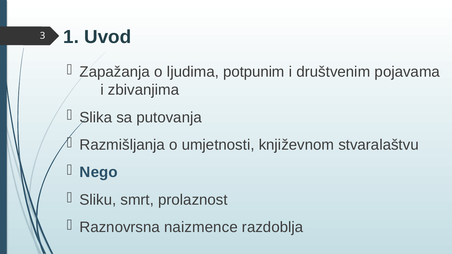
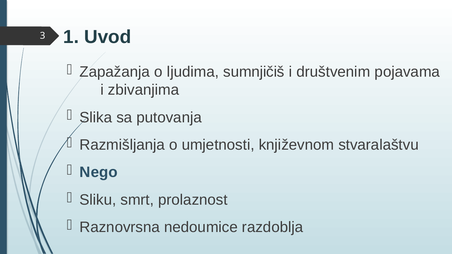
potpunim: potpunim -> sumnjičiš (254, 72)
naizmence: naizmence -> nedoumice (201, 228)
